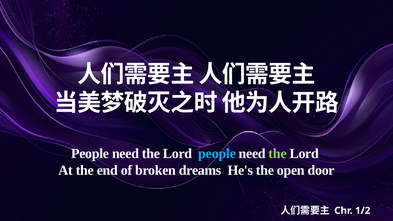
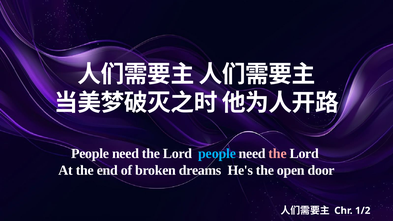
the colour: light green -> pink (278, 154)
